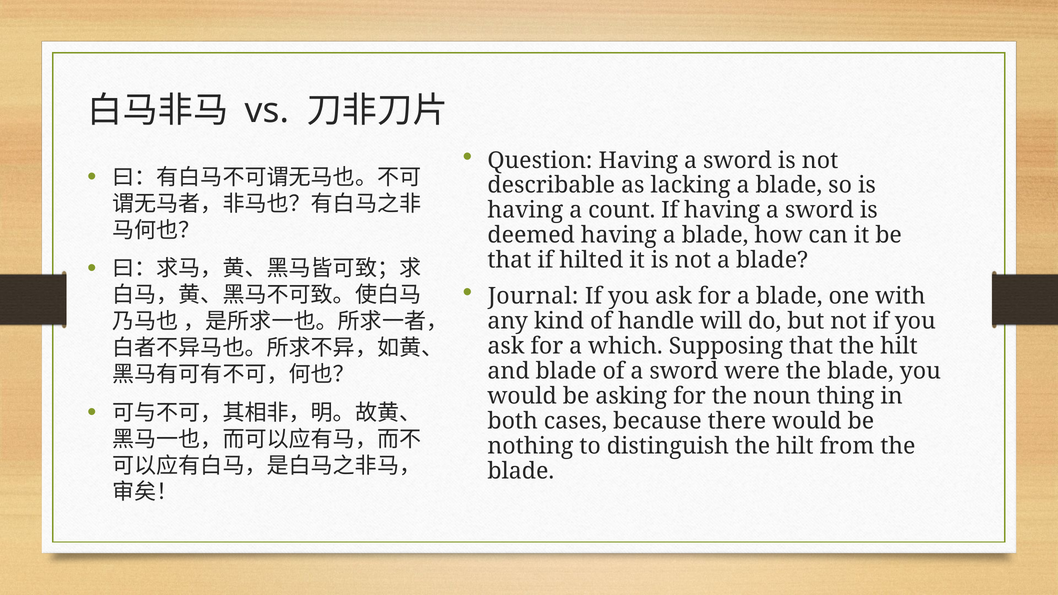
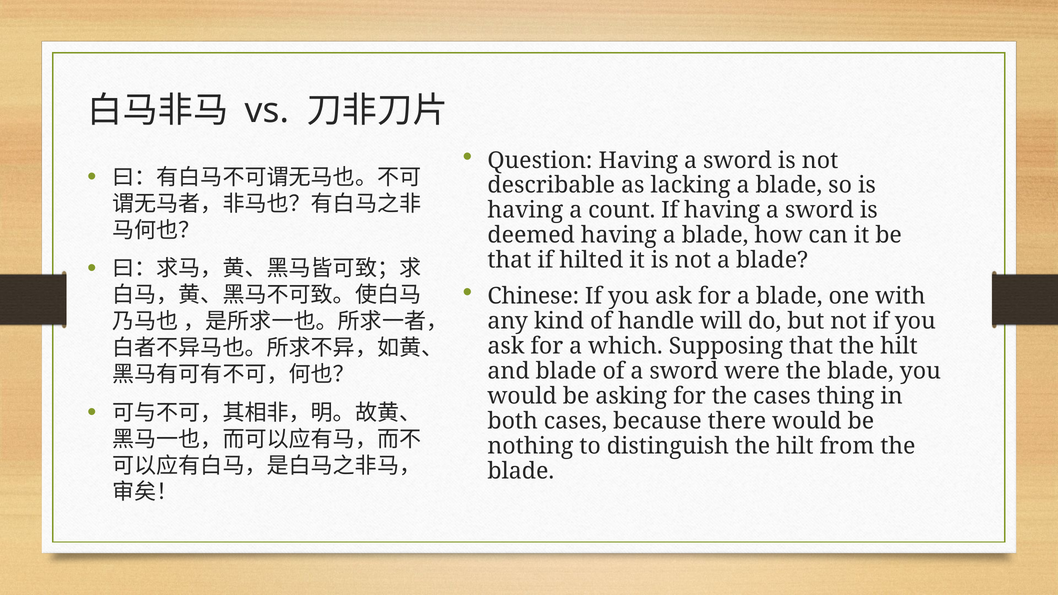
Journal: Journal -> Chinese (533, 296)
the noun: noun -> cases (782, 396)
